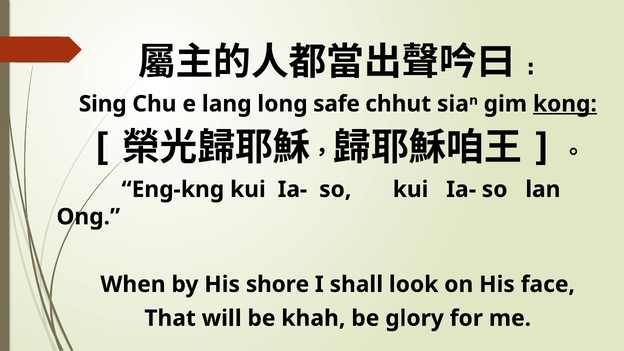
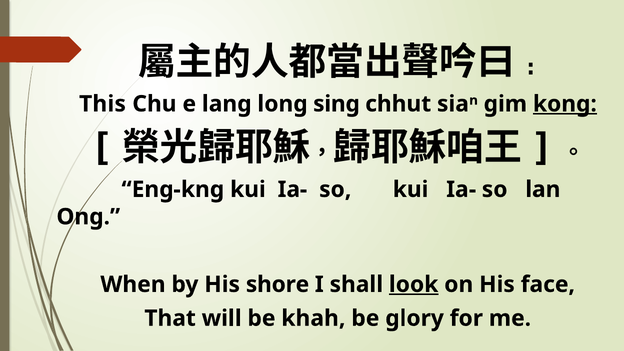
Sing: Sing -> This (103, 104)
safe: safe -> sing (337, 104)
look underline: none -> present (414, 284)
